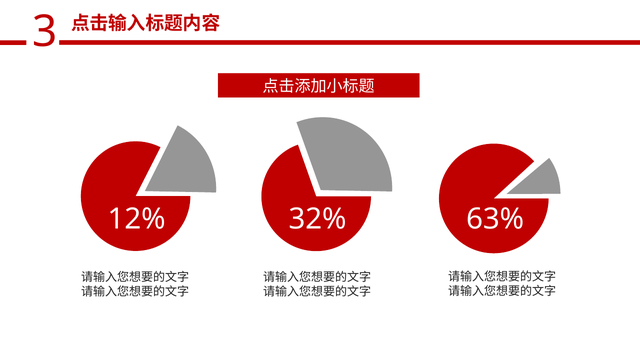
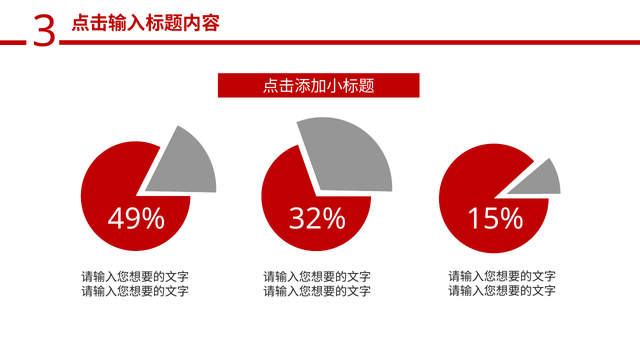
12%: 12% -> 49% (137, 219)
63%: 63% -> 15% (495, 219)
